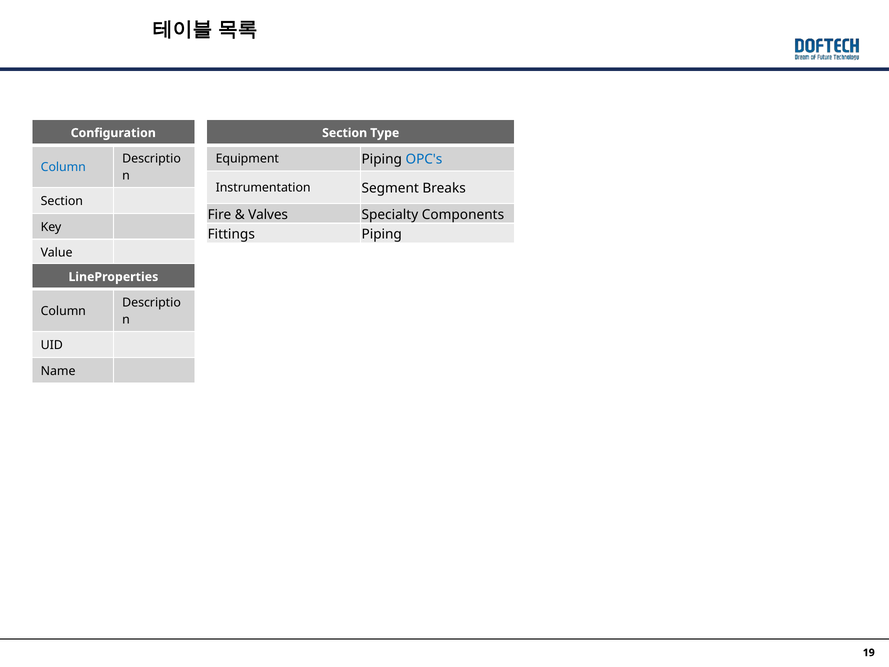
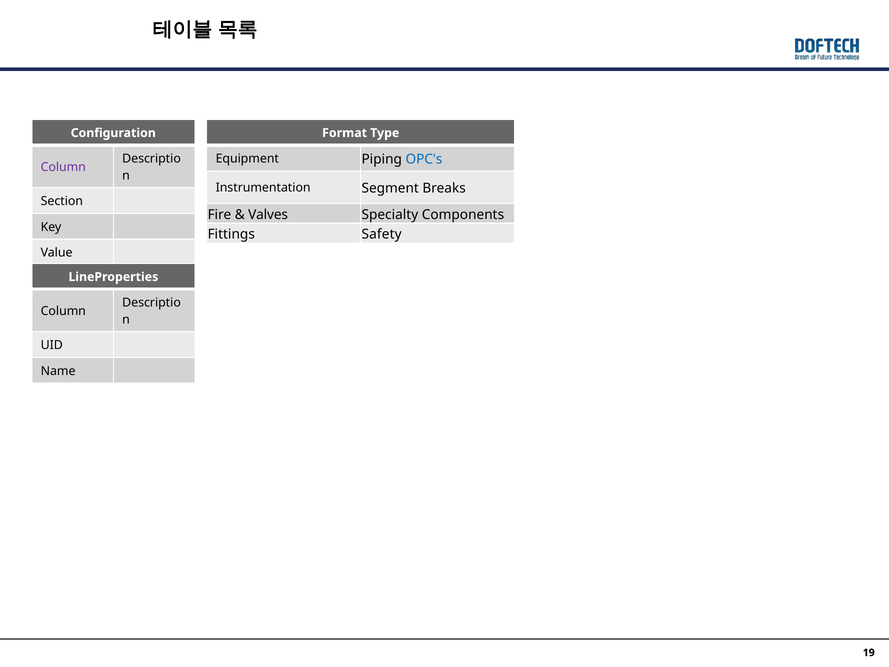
Section: Section -> Format (345, 133)
Column colour: blue -> purple (63, 167)
Fittings Piping: Piping -> Safety (382, 234)
